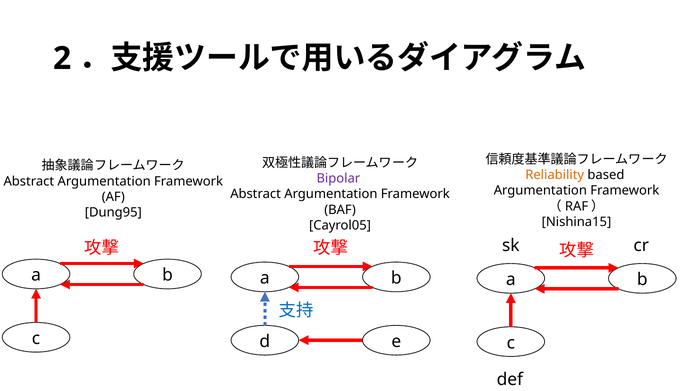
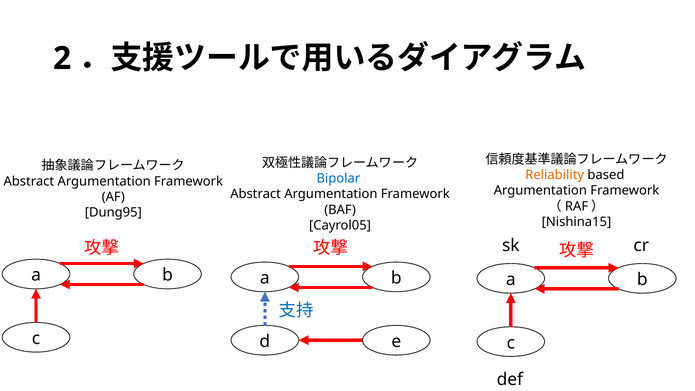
Bipolar colour: purple -> blue (338, 178)
